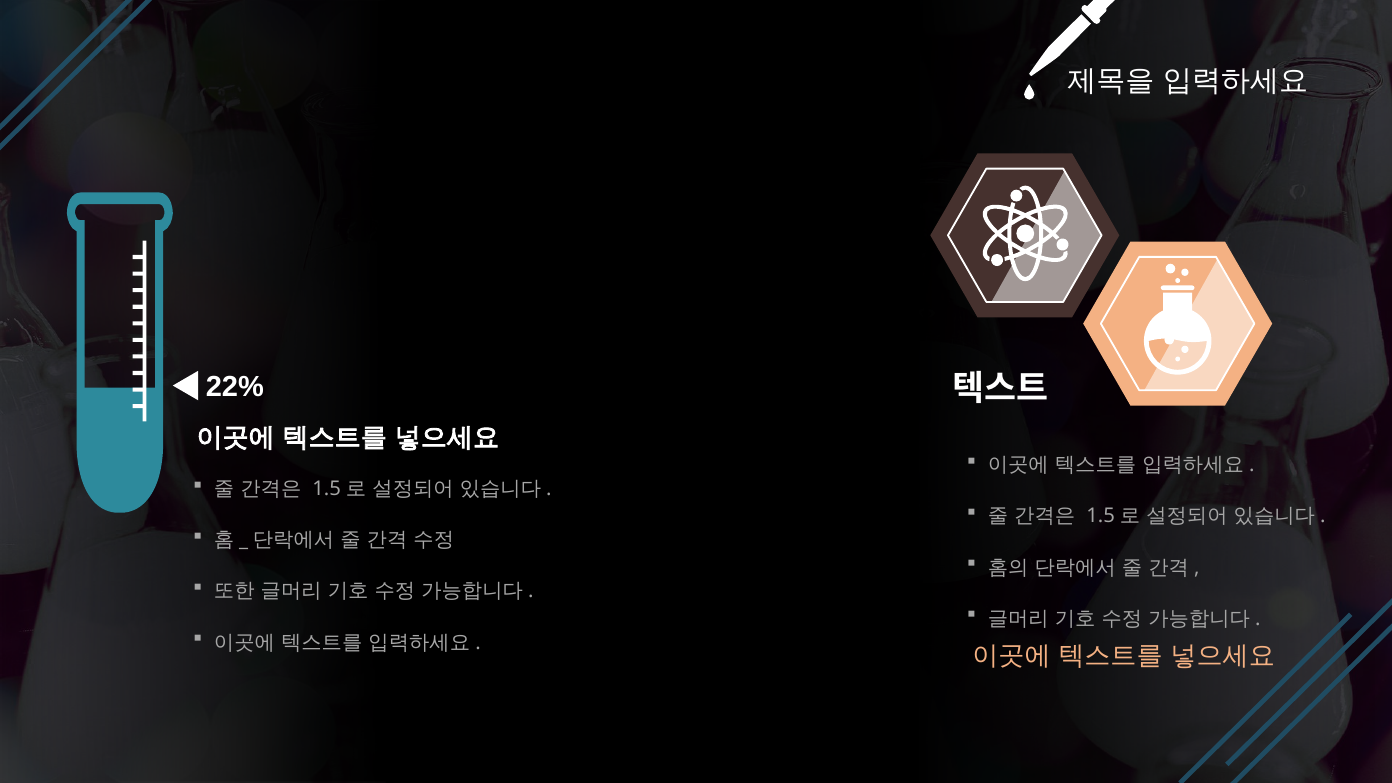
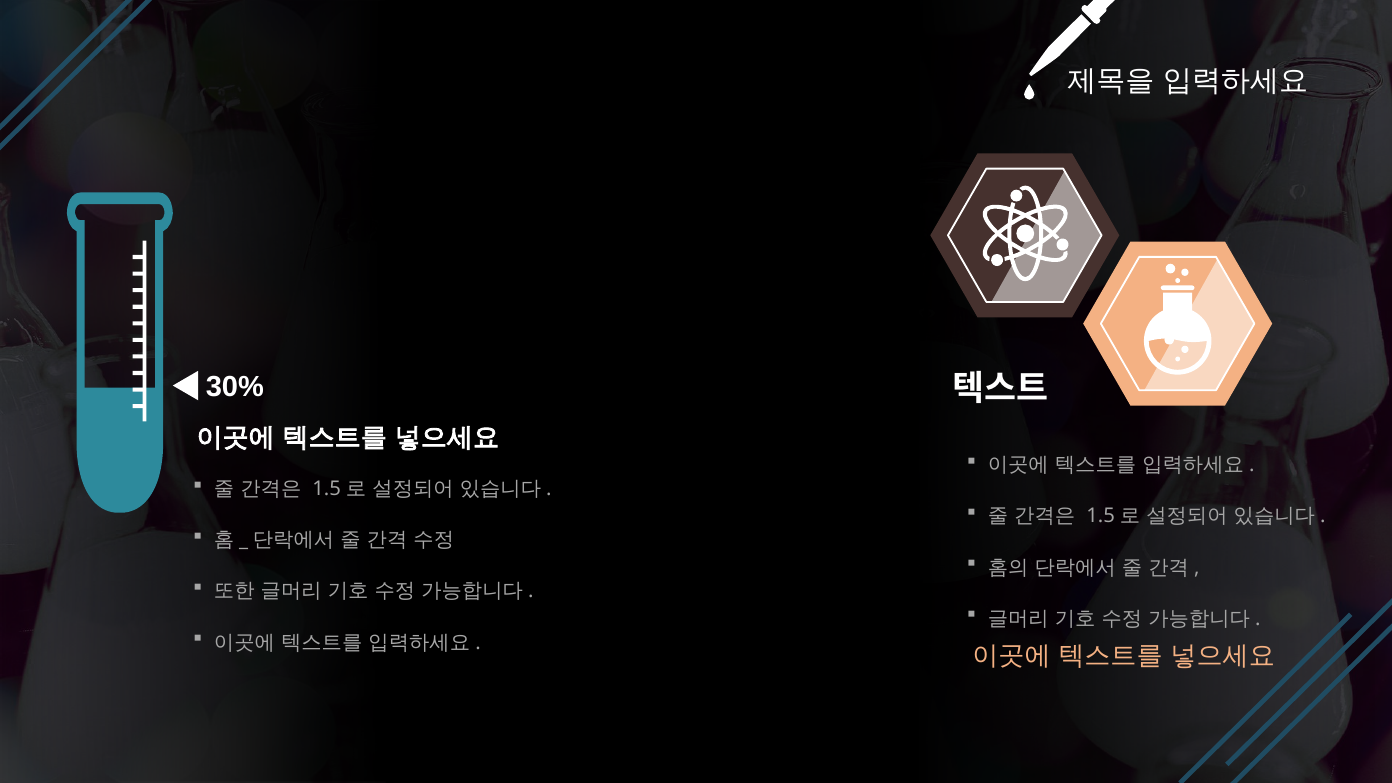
22%: 22% -> 30% (235, 387)
